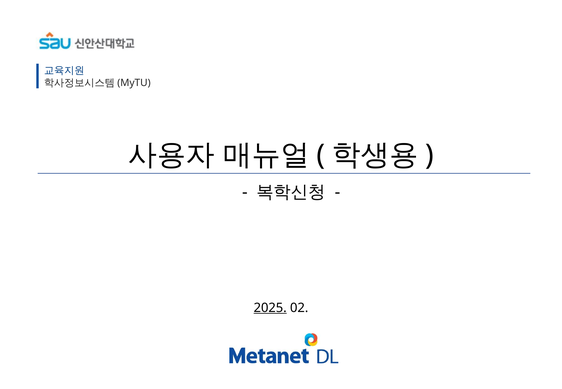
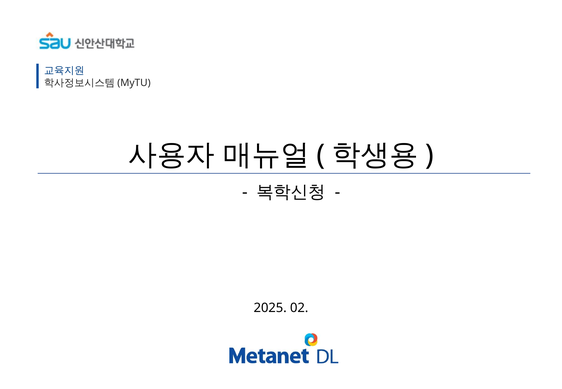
2025 underline: present -> none (270, 308)
